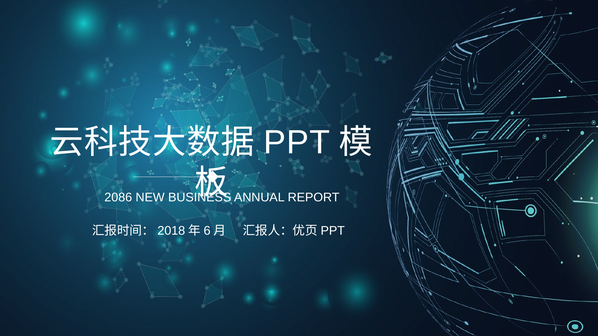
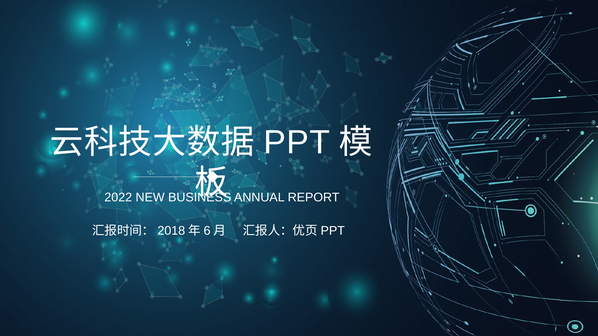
2086: 2086 -> 2022 (118, 197)
